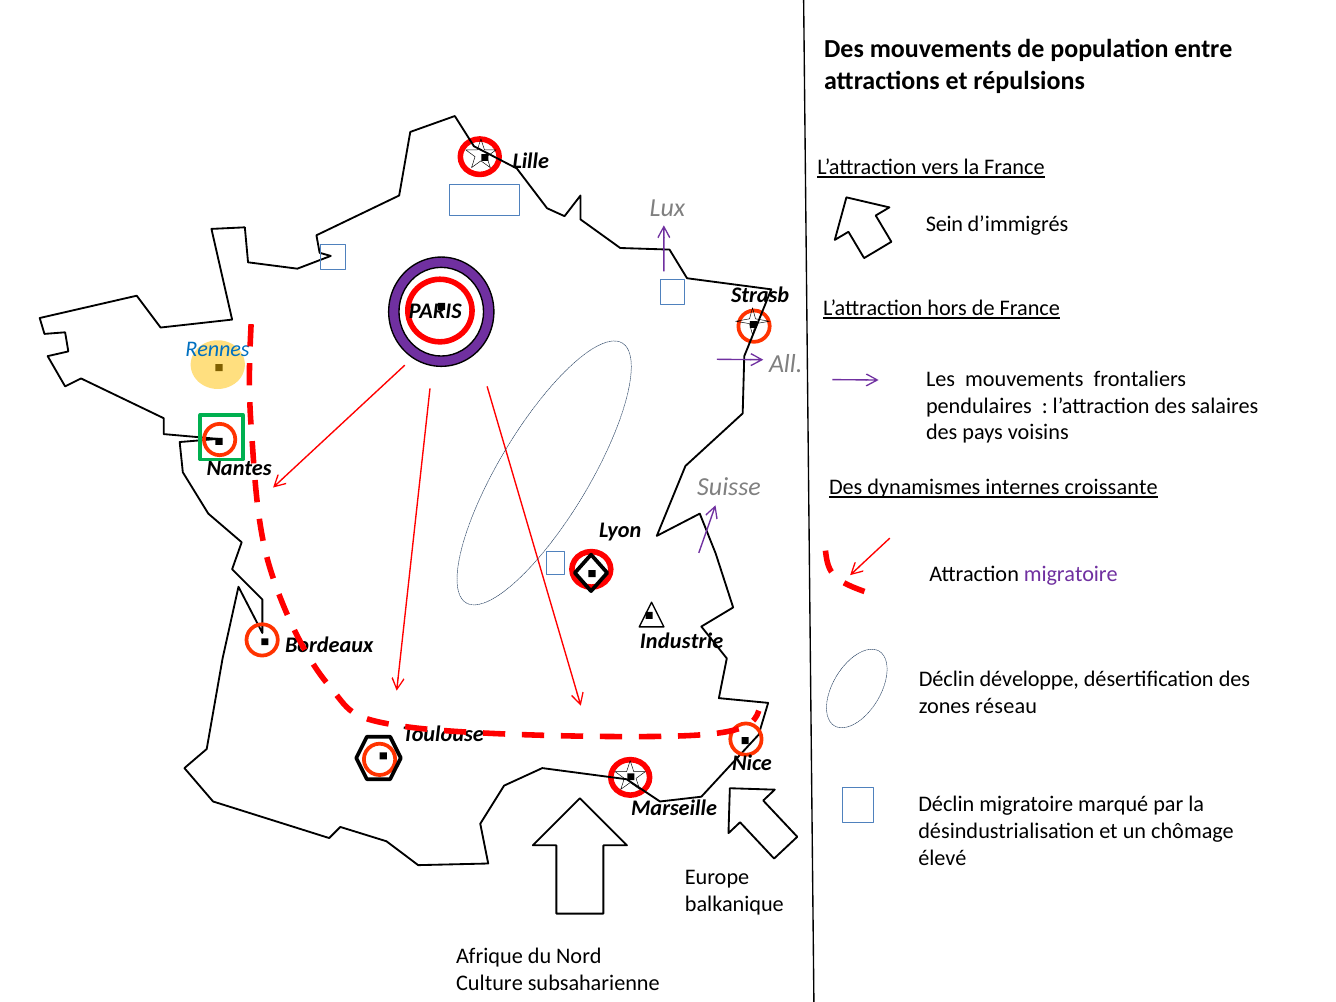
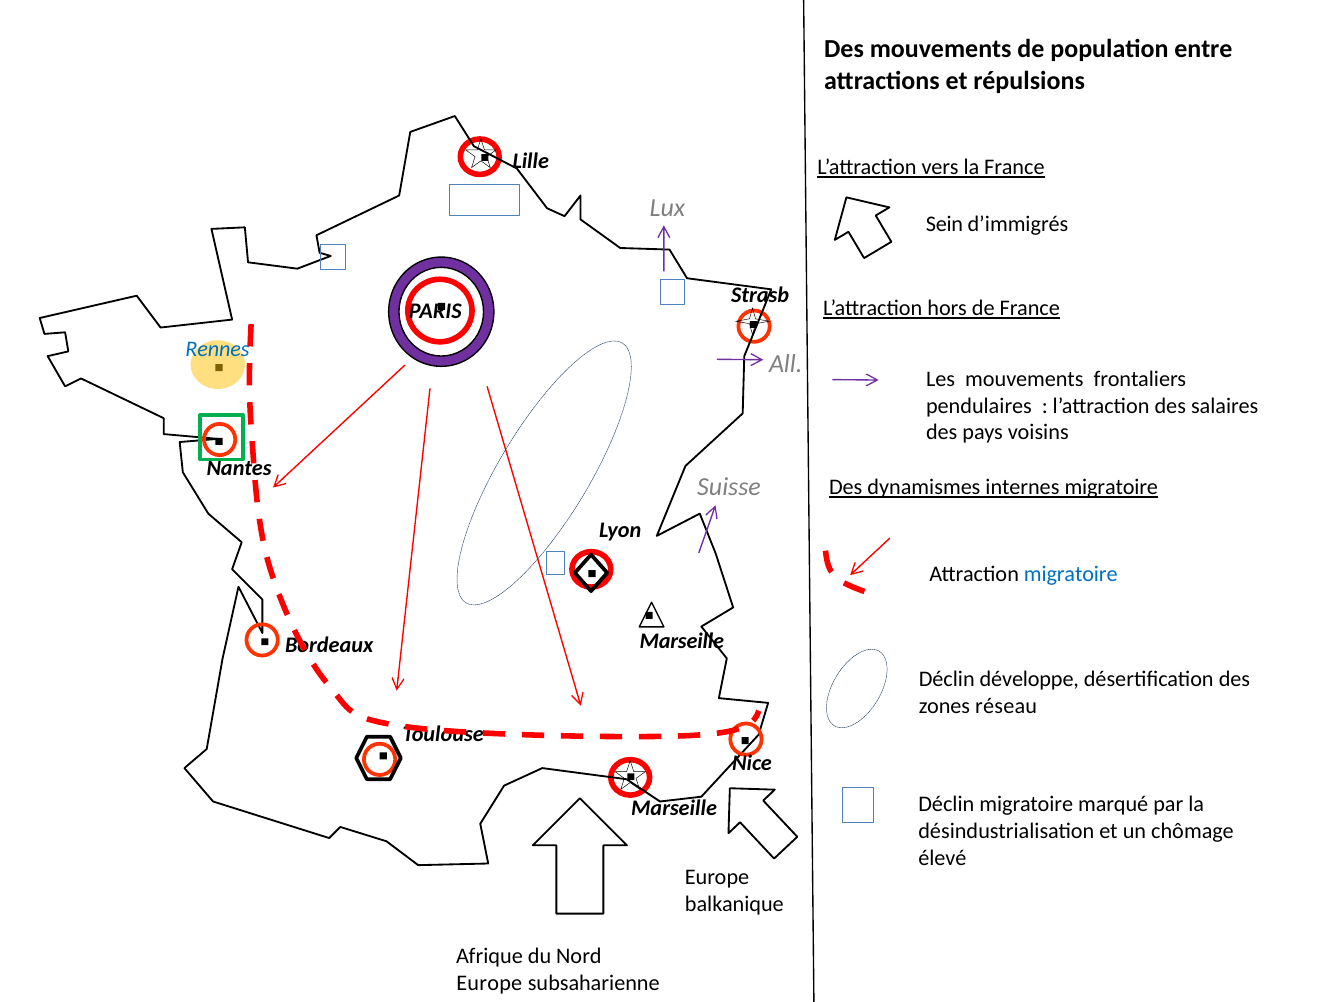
internes croissante: croissante -> migratoire (1111, 487)
migratoire colour: purple -> blue (1071, 574)
Industrie: Industrie -> Marseille (682, 641)
Culture: Culture -> Europe (489, 983)
